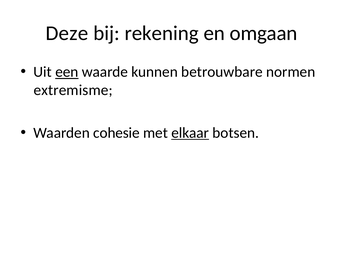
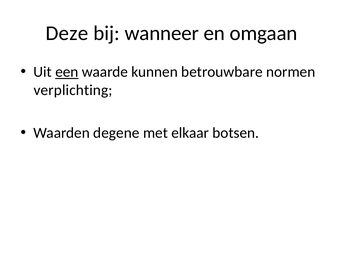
rekening: rekening -> wanneer (162, 33)
extremisme: extremisme -> verplichting (73, 90)
cohesie: cohesie -> degene (116, 133)
elkaar underline: present -> none (190, 133)
